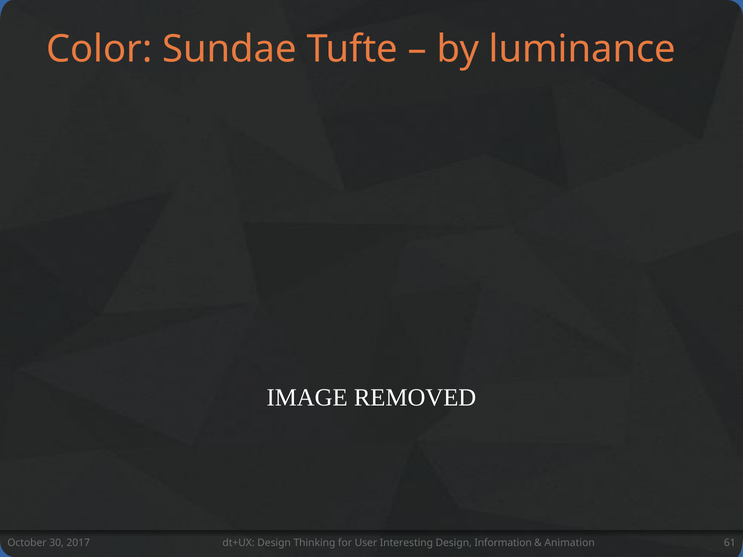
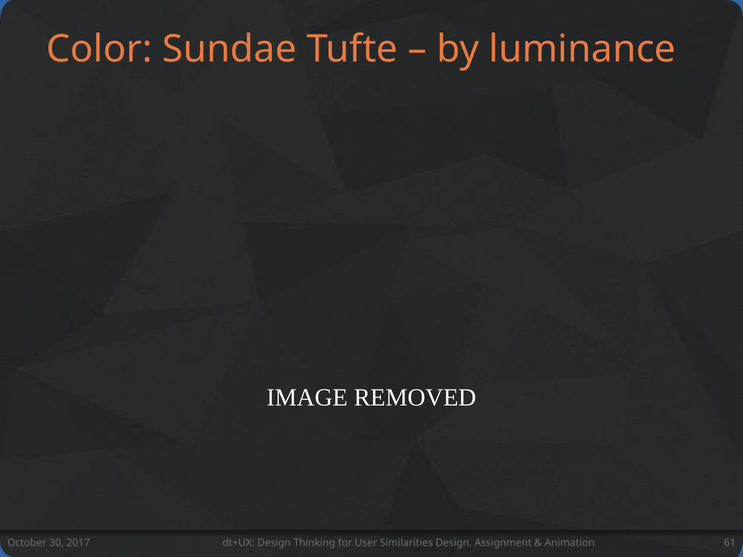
Interesting: Interesting -> Similarities (406, 543)
Information: Information -> Assignment (503, 543)
